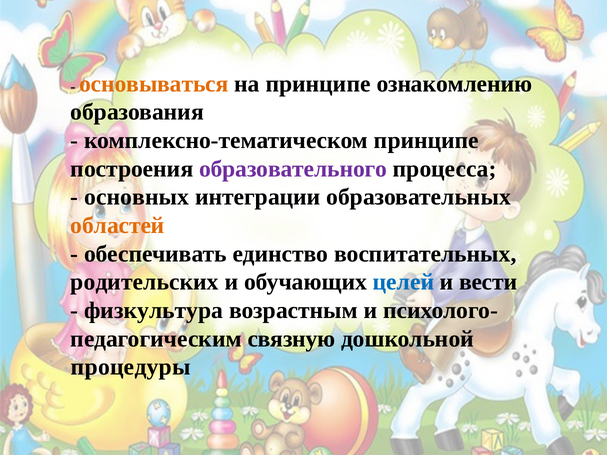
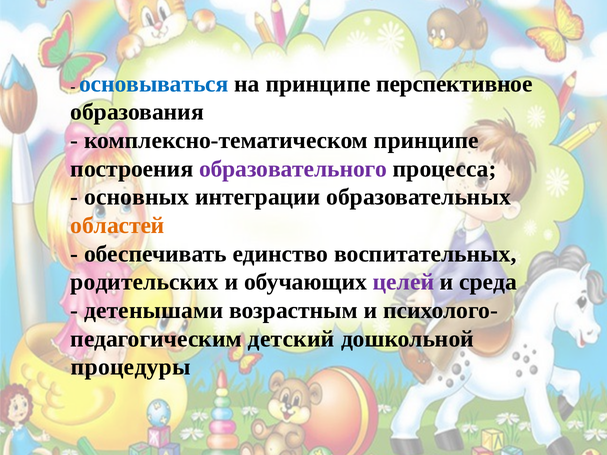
основываться colour: orange -> blue (154, 84)
ознакомлению: ознакомлению -> перспективное (454, 84)
целей colour: blue -> purple (403, 282)
вести: вести -> среда (488, 282)
физкультура: физкультура -> детенышами (154, 311)
связную: связную -> детский (291, 339)
